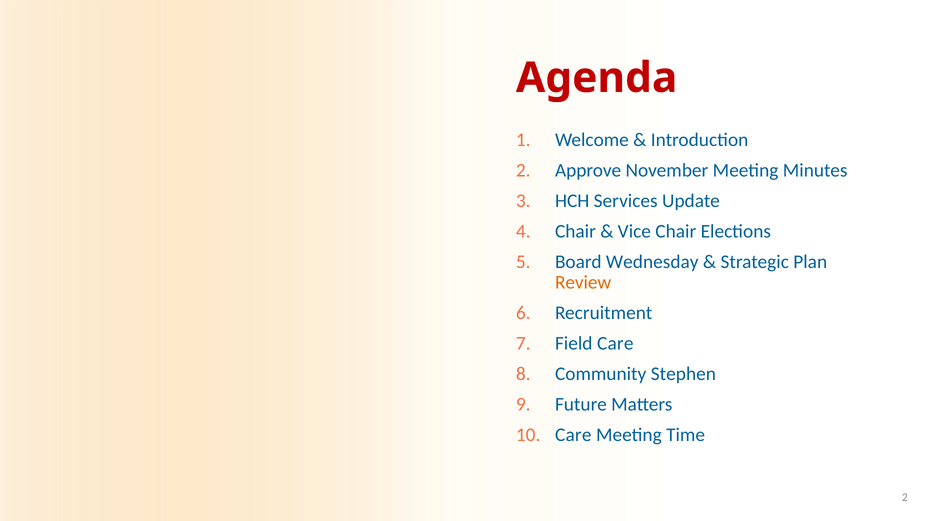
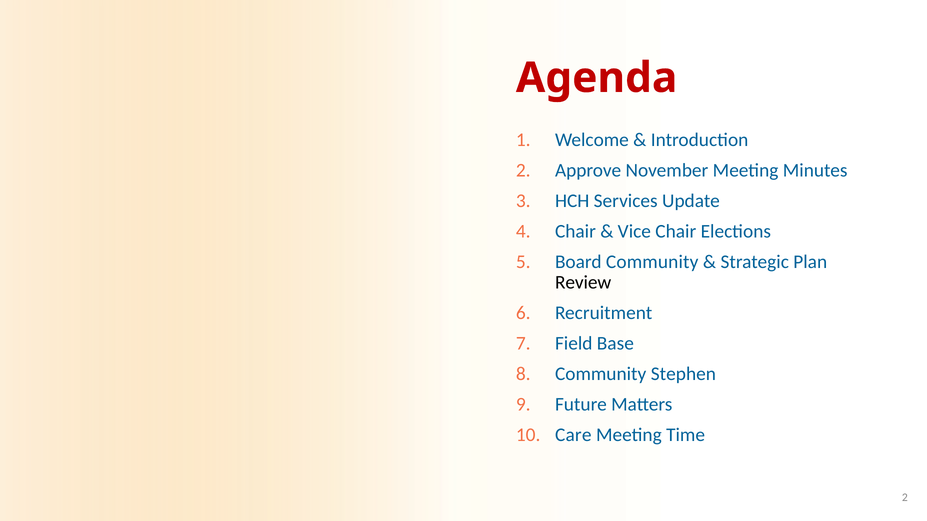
Board Wednesday: Wednesday -> Community (652, 262)
Review colour: orange -> black (583, 283)
Field Care: Care -> Base (615, 344)
